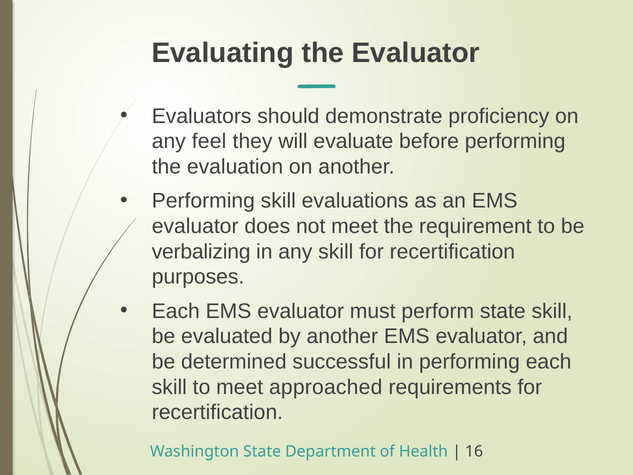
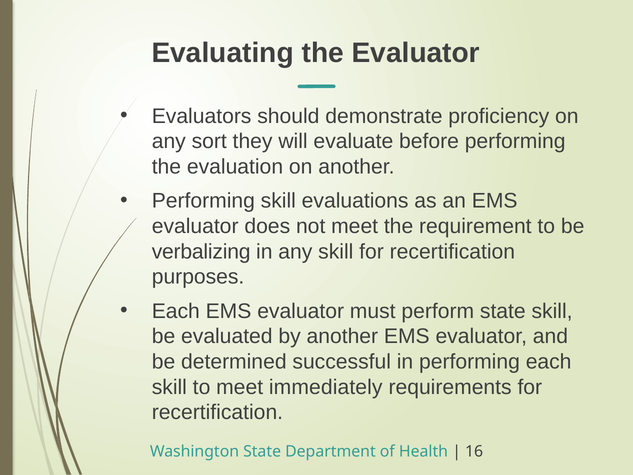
feel: feel -> sort (209, 141)
approached: approached -> immediately (326, 387)
